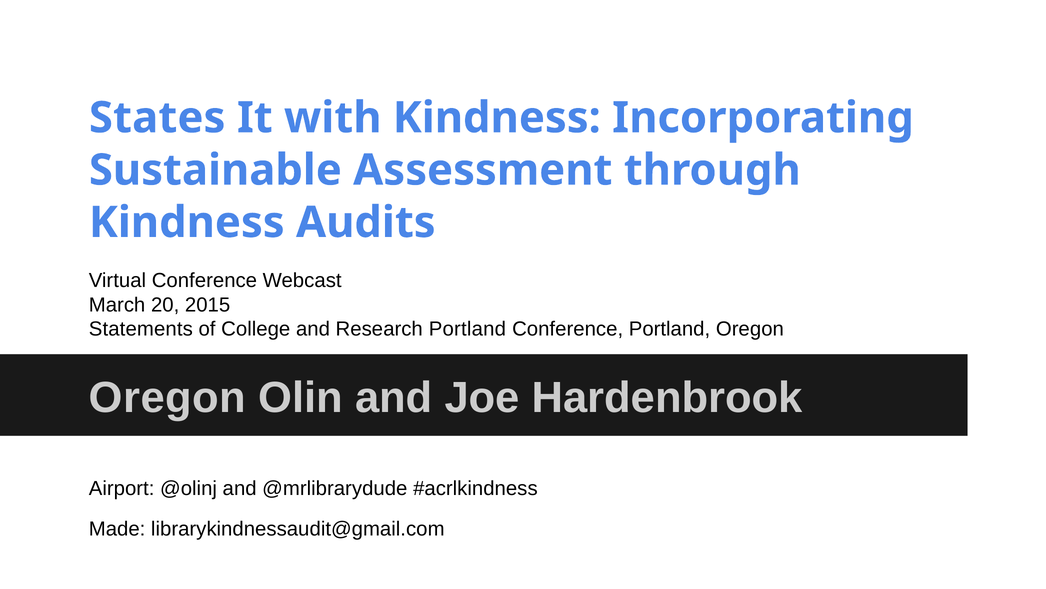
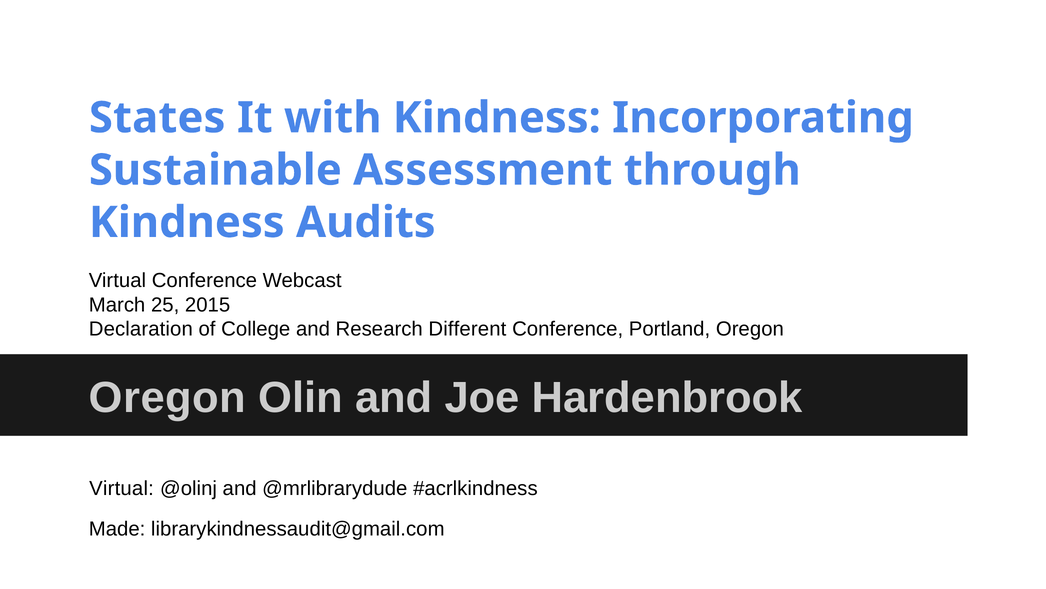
20: 20 -> 25 (165, 304)
Statements: Statements -> Declaration (141, 329)
Research Portland: Portland -> Different (467, 329)
Airport: Airport -> Virtual (122, 488)
